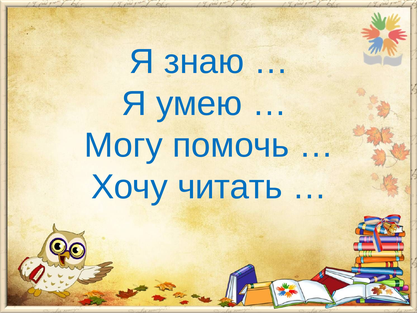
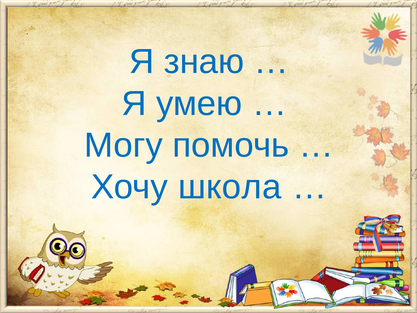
читать: читать -> школа (230, 187)
